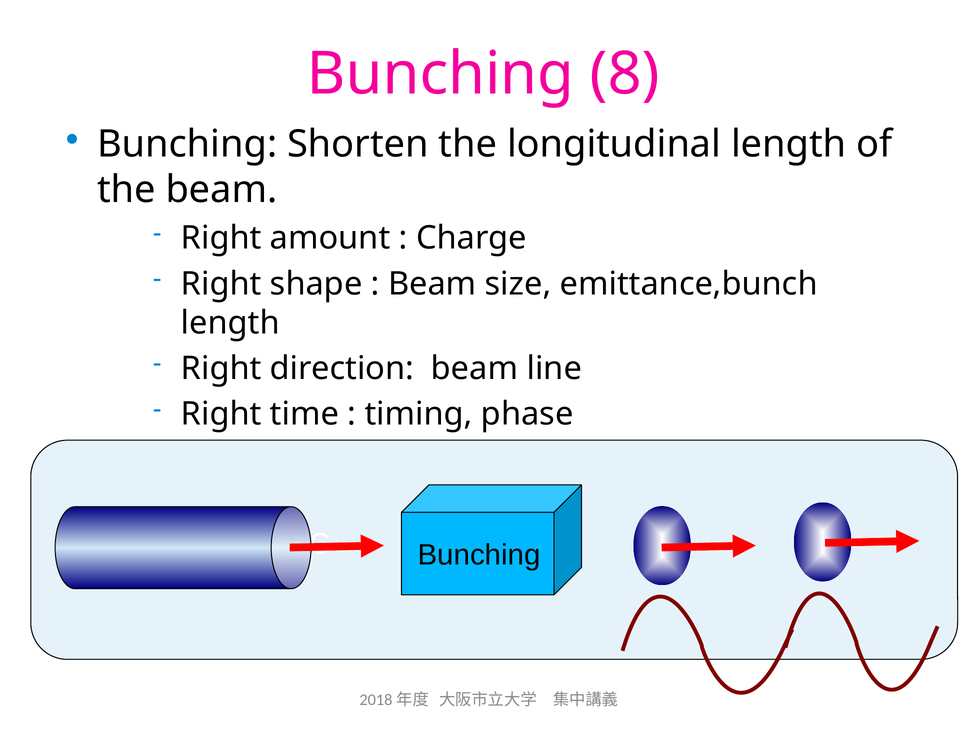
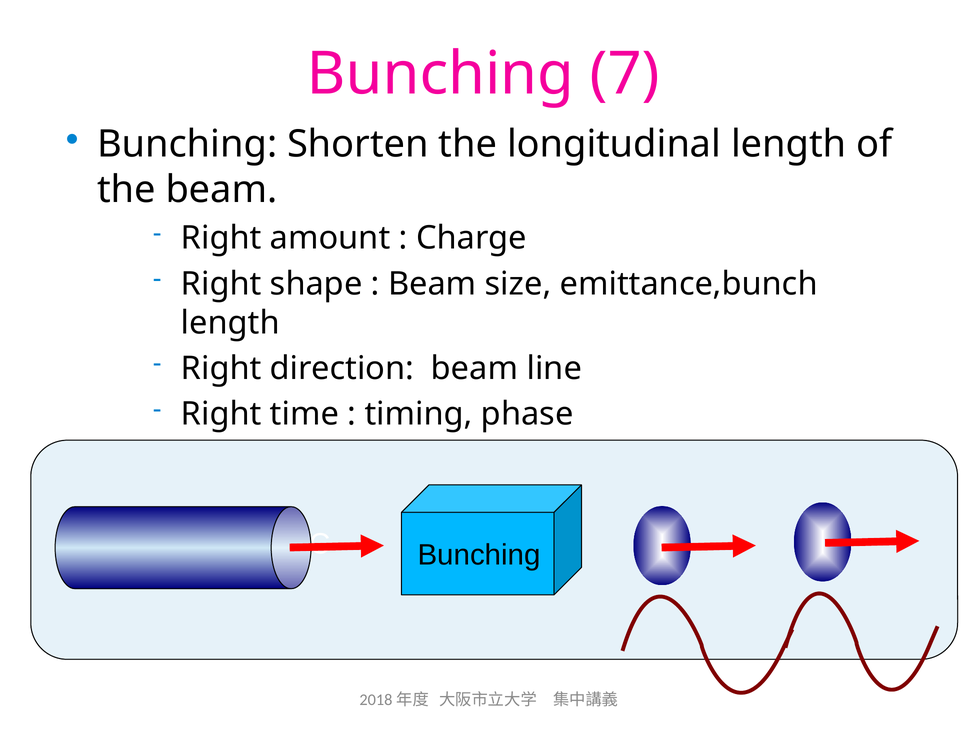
8: 8 -> 7 (625, 74)
